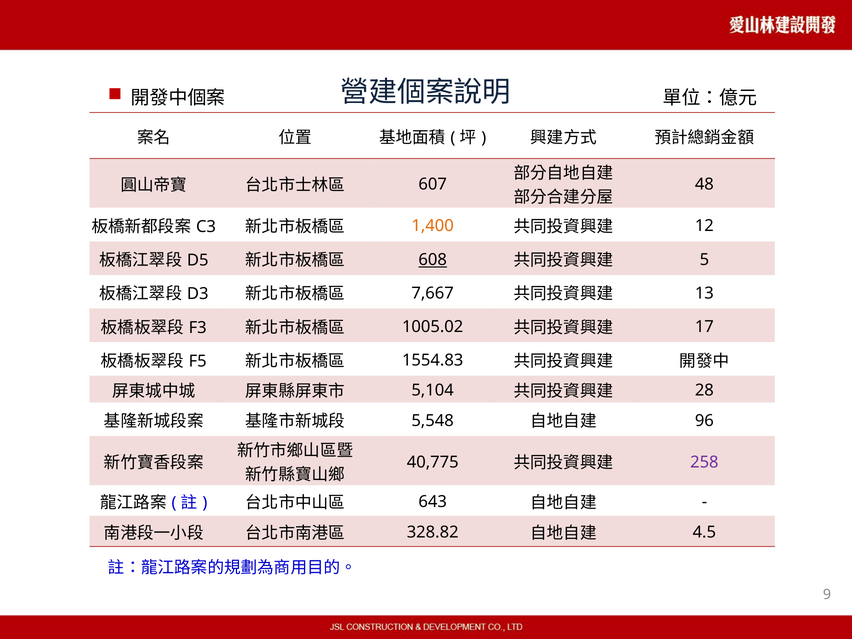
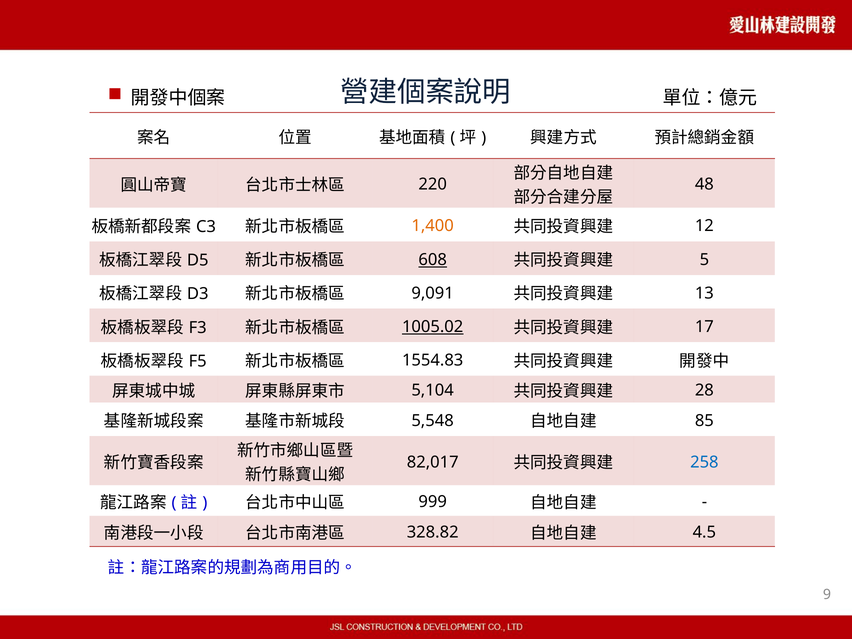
607: 607 -> 220 (433, 184)
7,667: 7,667 -> 9,091 (433, 293)
1005.02 underline: none -> present (433, 327)
96: 96 -> 85 (704, 421)
40,775: 40,775 -> 82,017 (433, 462)
258 colour: purple -> blue (704, 462)
643: 643 -> 999 (433, 502)
